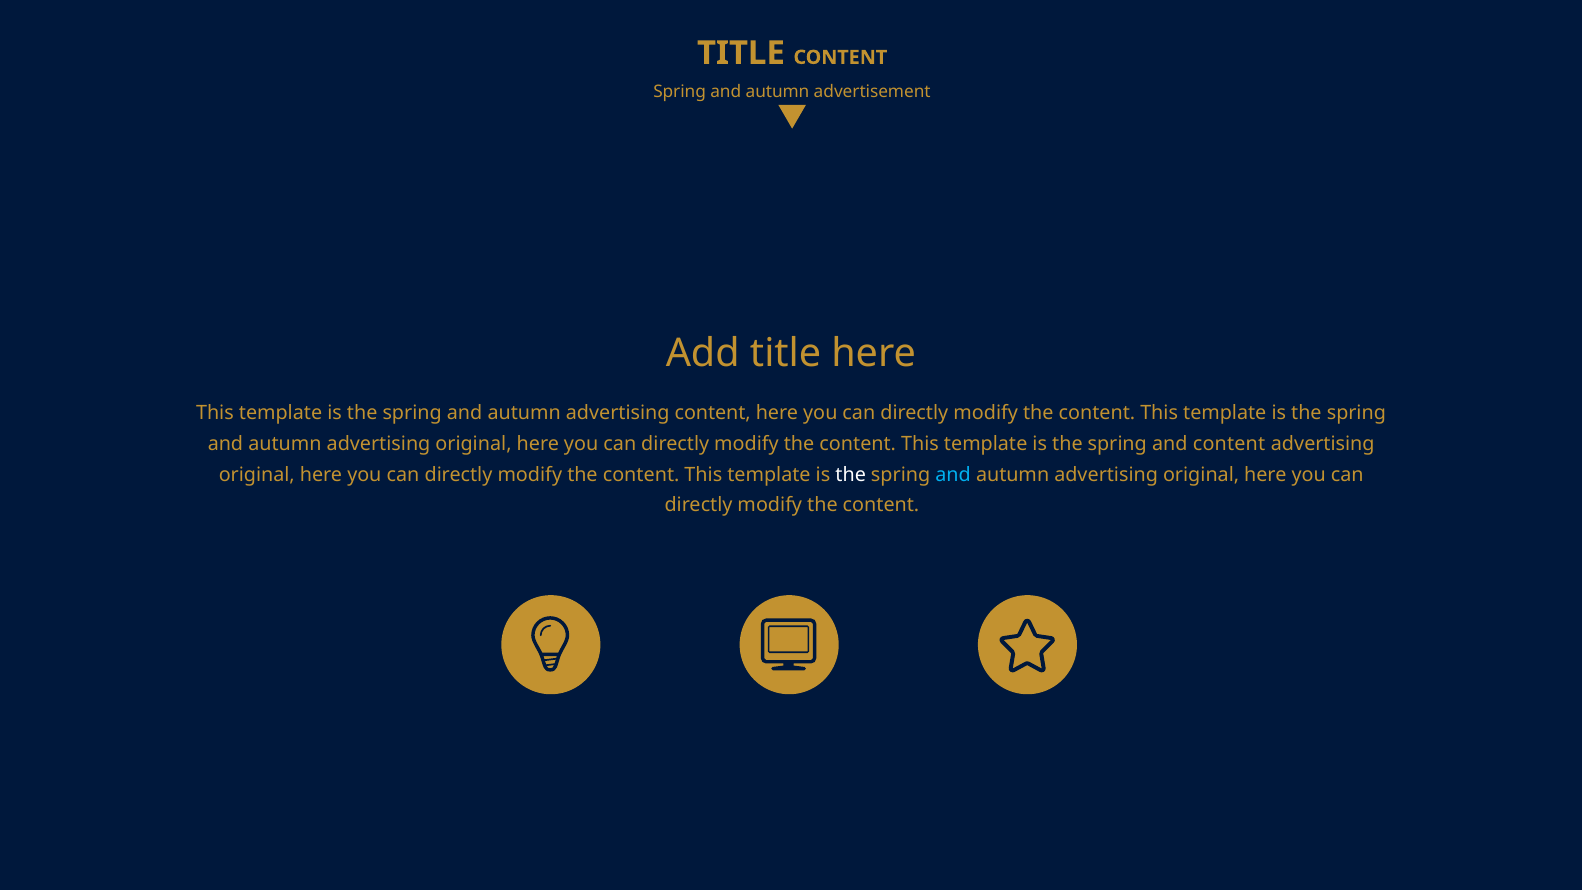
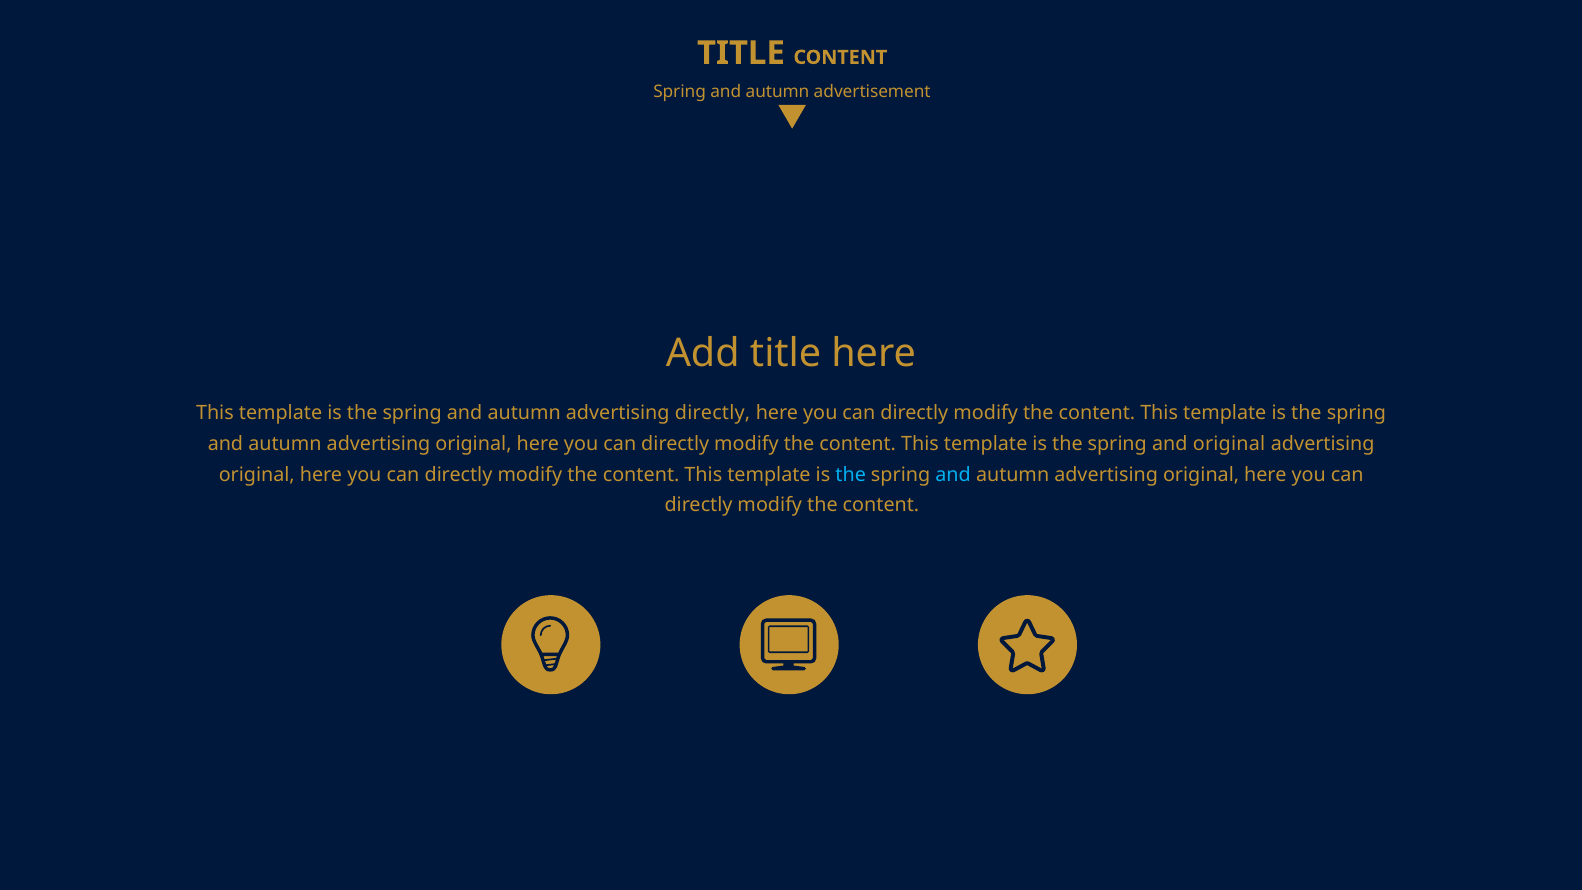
advertising content: content -> directly (713, 413)
and content: content -> original (1229, 444)
the colour: white -> light blue (851, 475)
